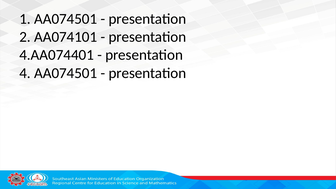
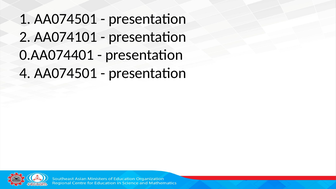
4.AA074401: 4.AA074401 -> 0.AA074401 (57, 55)
